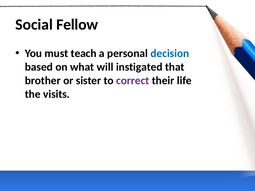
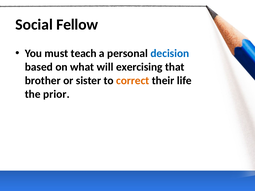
instigated: instigated -> exercising (139, 67)
correct colour: purple -> orange (133, 81)
visits: visits -> prior (56, 94)
